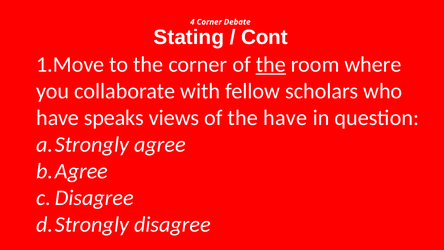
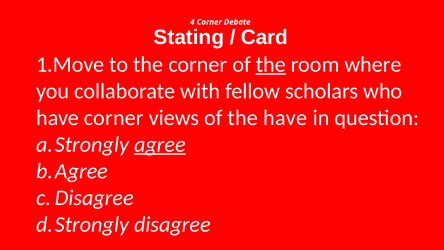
Cont: Cont -> Card (264, 37)
have speaks: speaks -> corner (114, 118)
agree underline: none -> present (160, 144)
